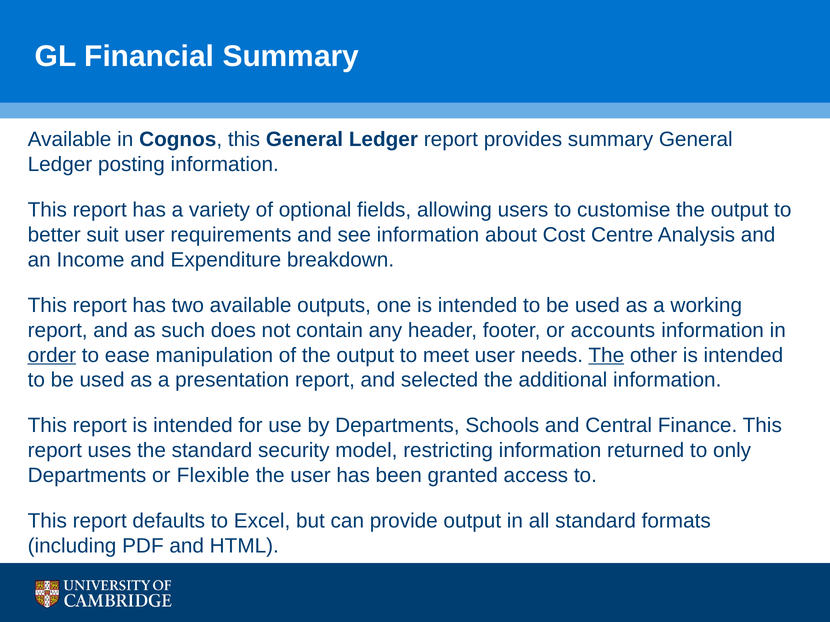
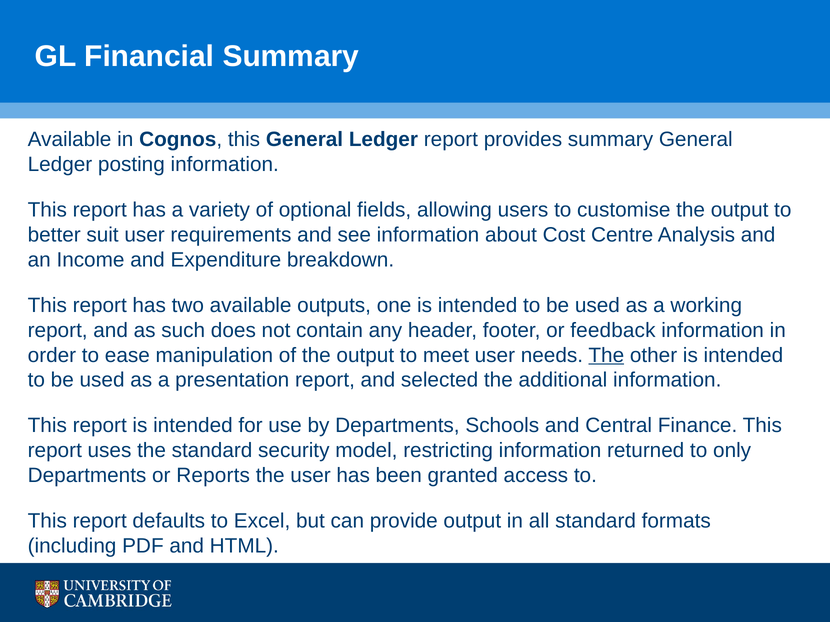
accounts: accounts -> feedback (613, 331)
order underline: present -> none (52, 355)
Flexible: Flexible -> Reports (213, 476)
